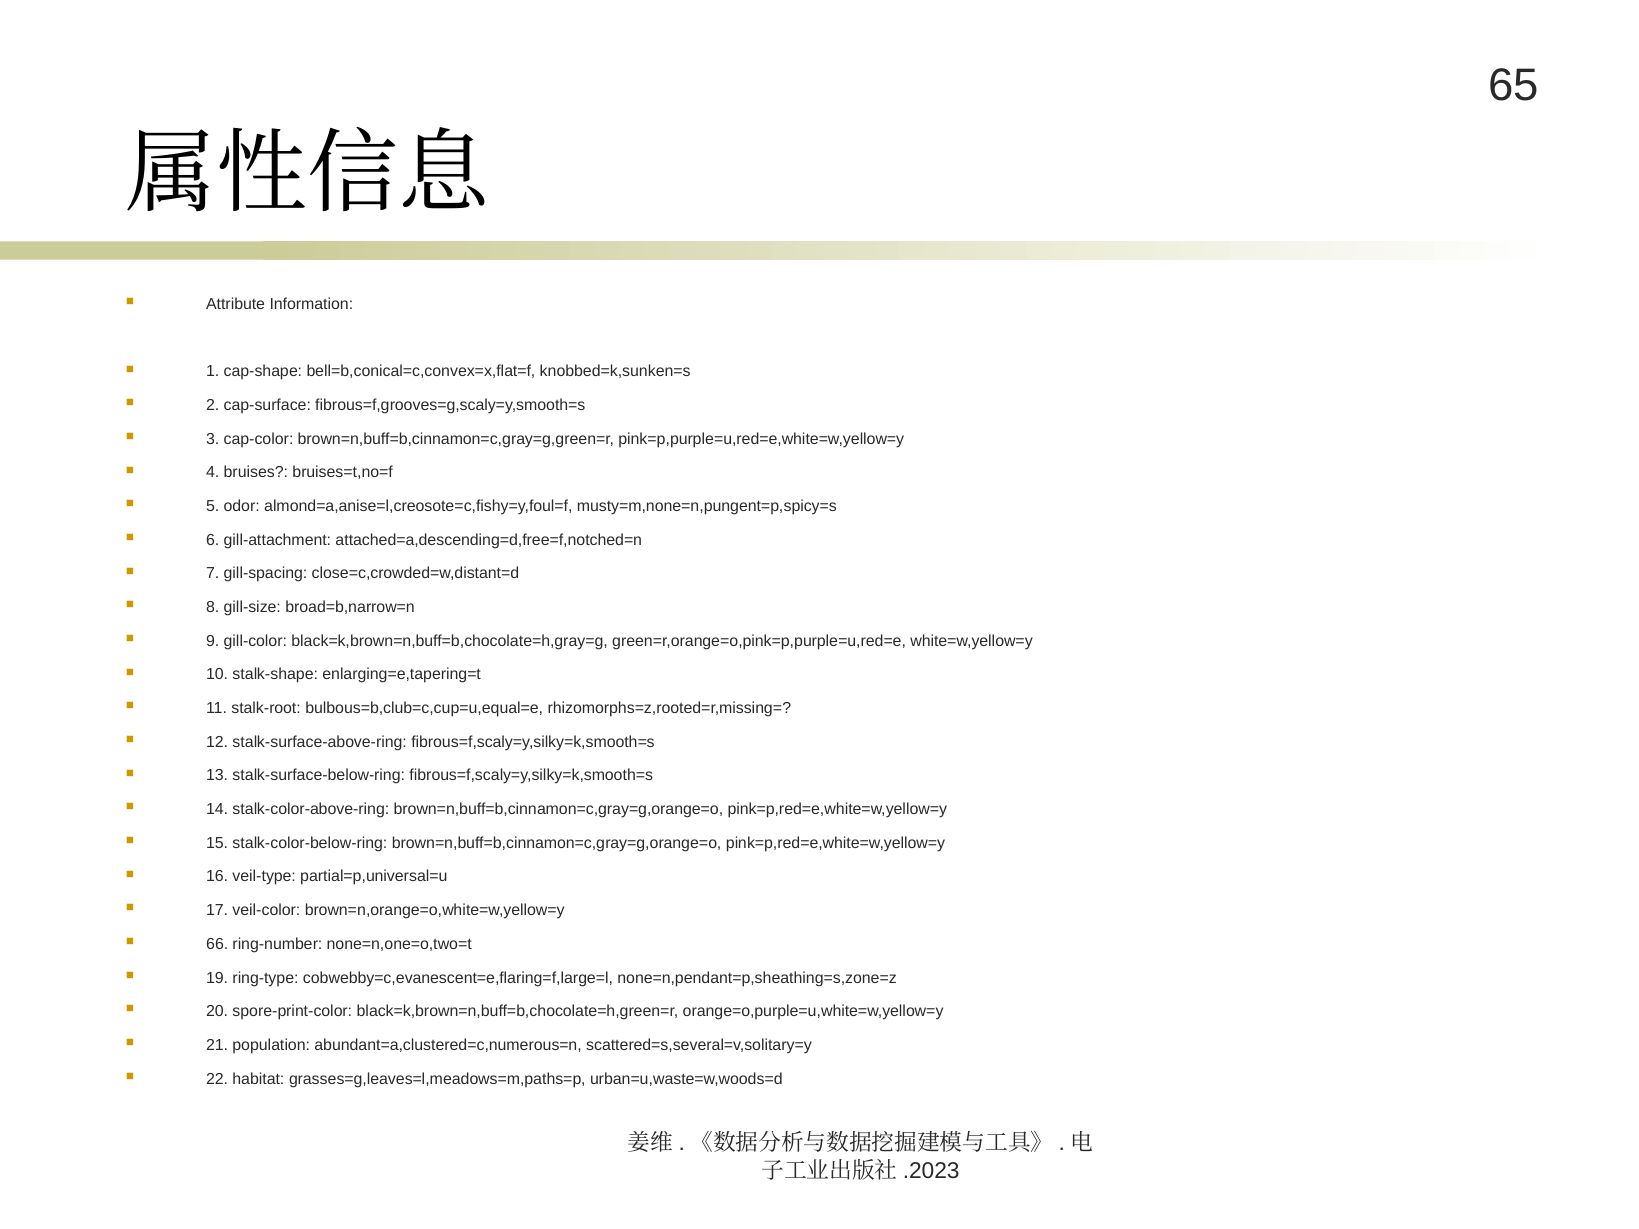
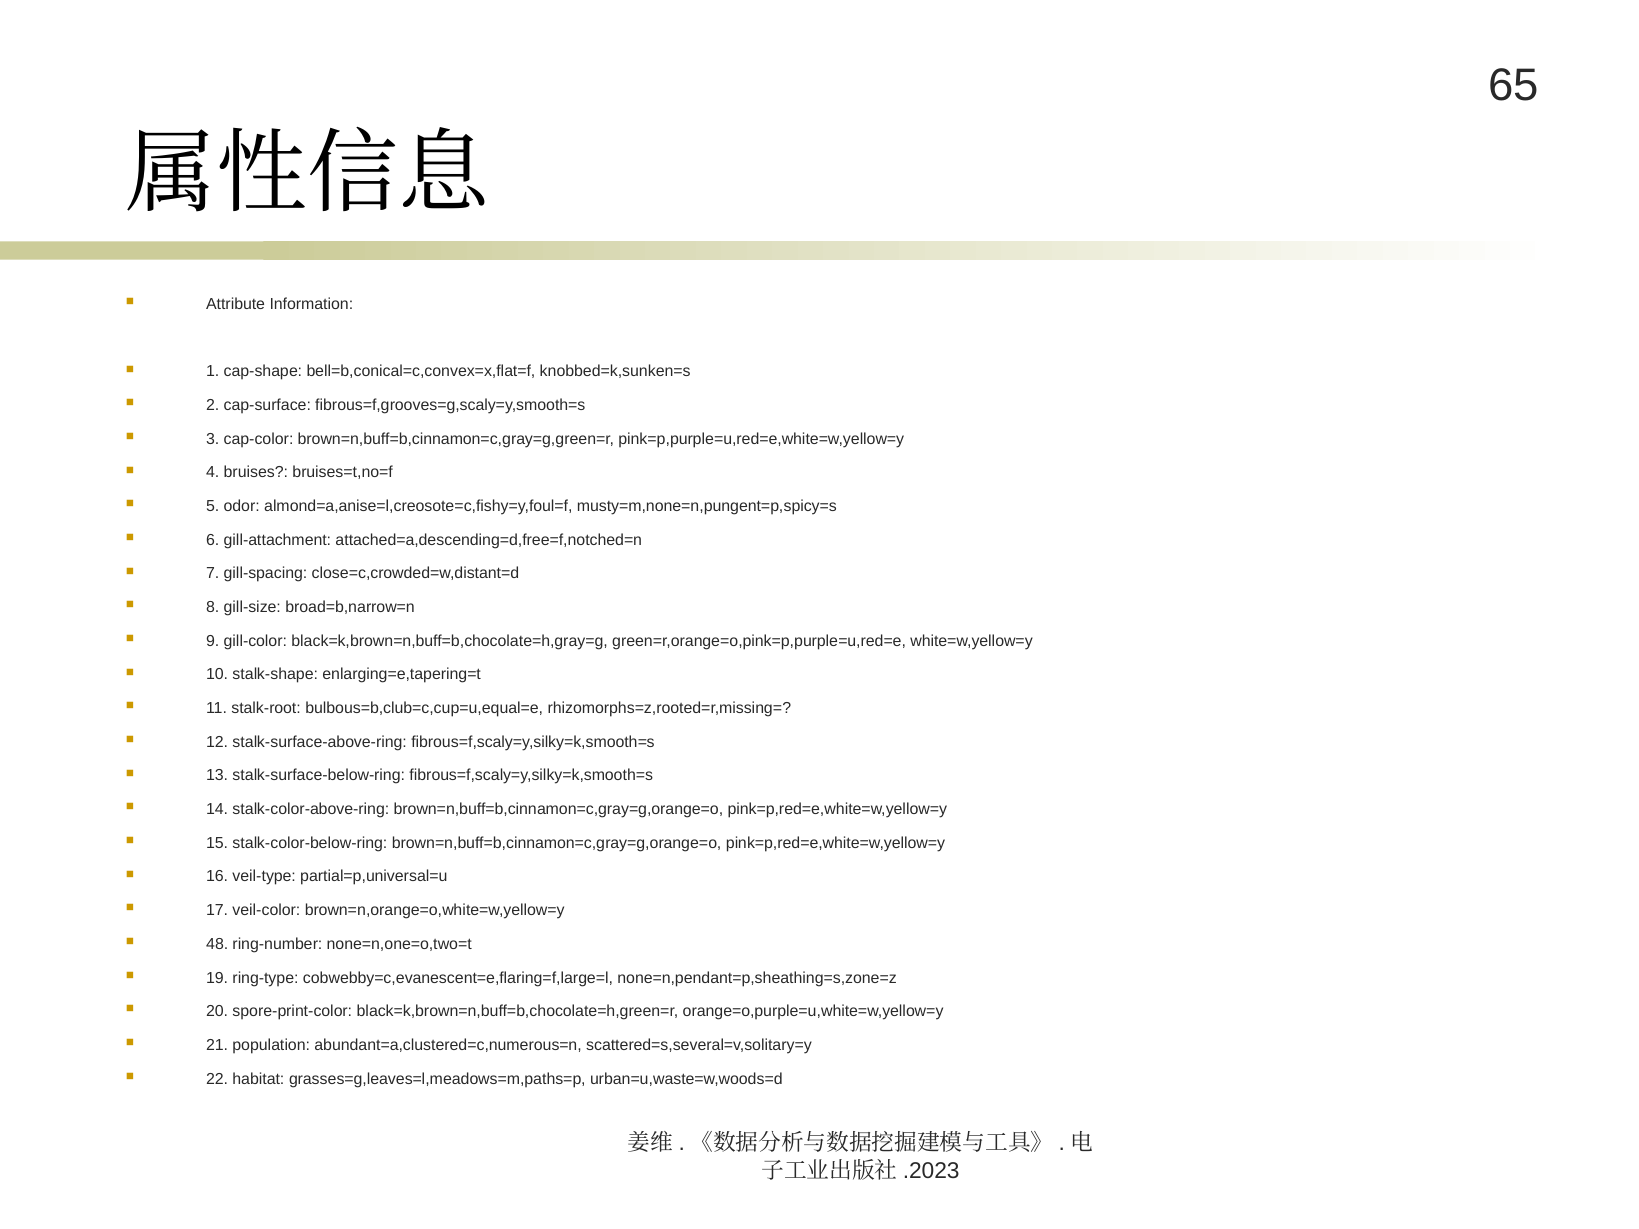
66: 66 -> 48 (217, 944)
